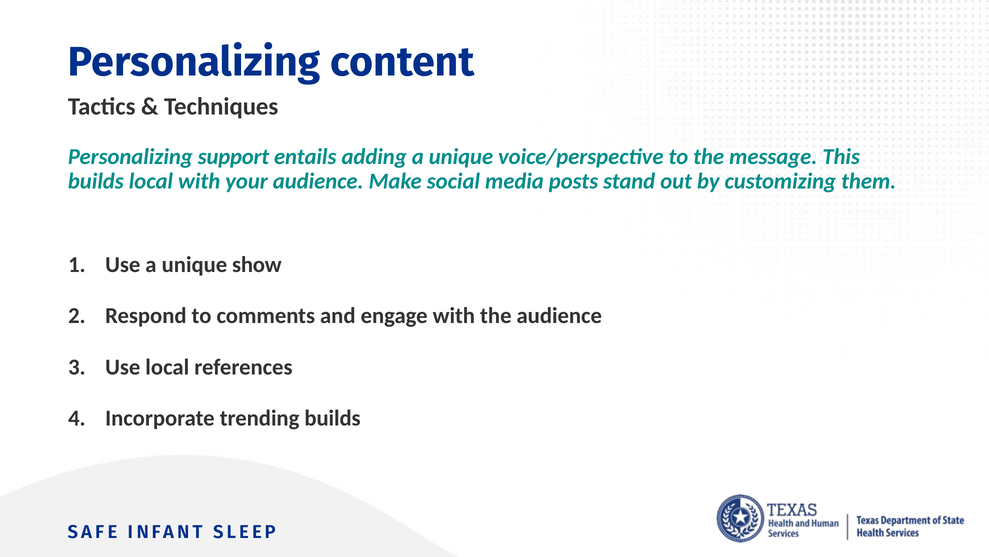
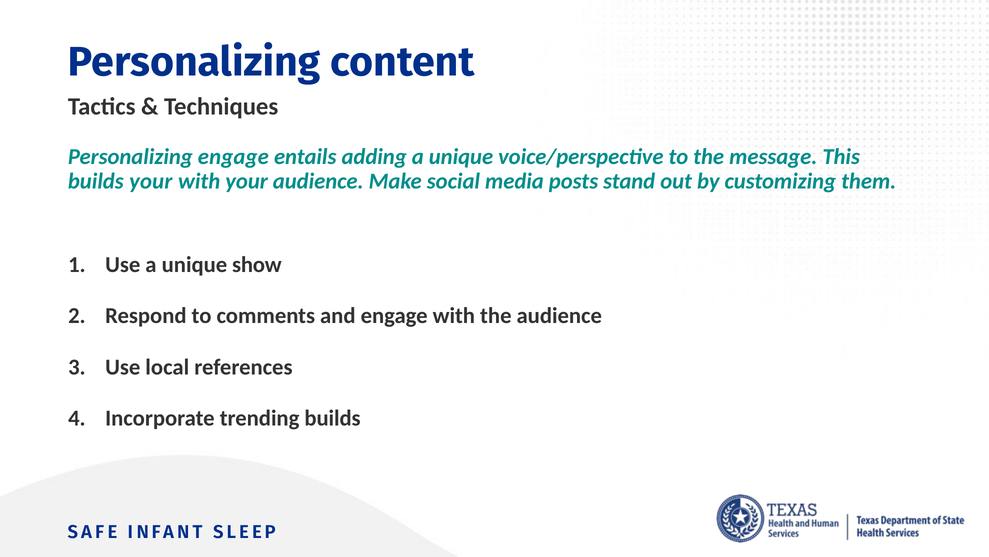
Personalizing support: support -> engage (233, 157)
builds local: local -> your (151, 181)
